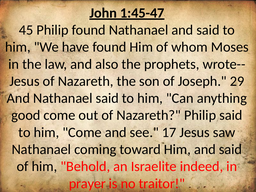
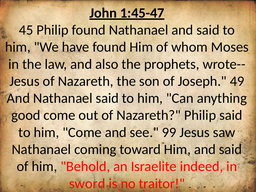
29: 29 -> 49 (237, 81)
17: 17 -> 99 (169, 132)
prayer: prayer -> sword (87, 184)
